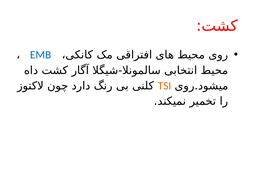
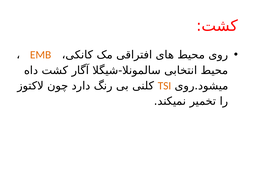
EMB colour: blue -> orange (41, 55)
